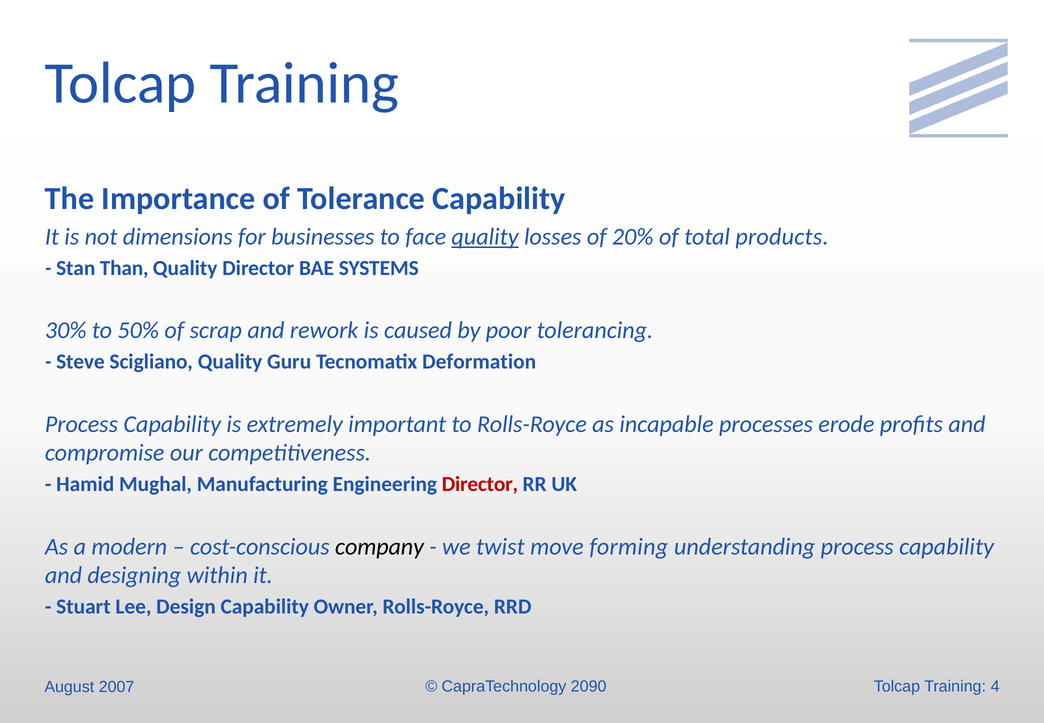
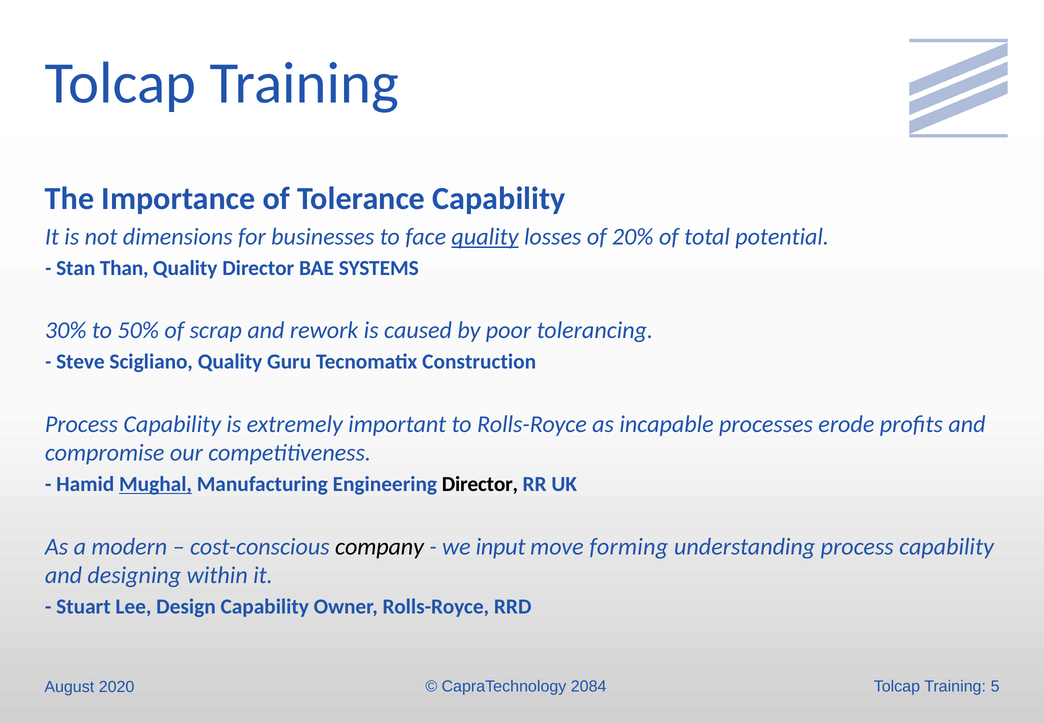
products: products -> potential (782, 237)
Deformation: Deformation -> Construction (479, 362)
Mughal underline: none -> present (156, 484)
Director colour: red -> black (480, 484)
twist: twist -> input (501, 546)
2007: 2007 -> 2020 (117, 687)
2090: 2090 -> 2084 (589, 686)
4: 4 -> 5 (995, 686)
